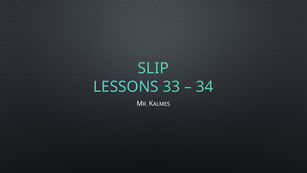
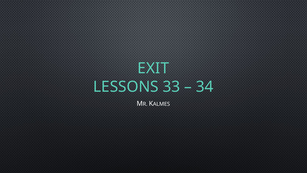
SLIP: SLIP -> EXIT (153, 68)
